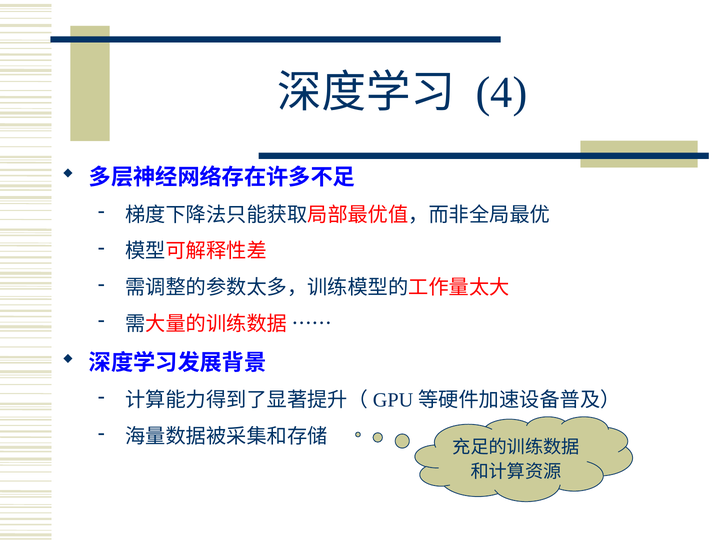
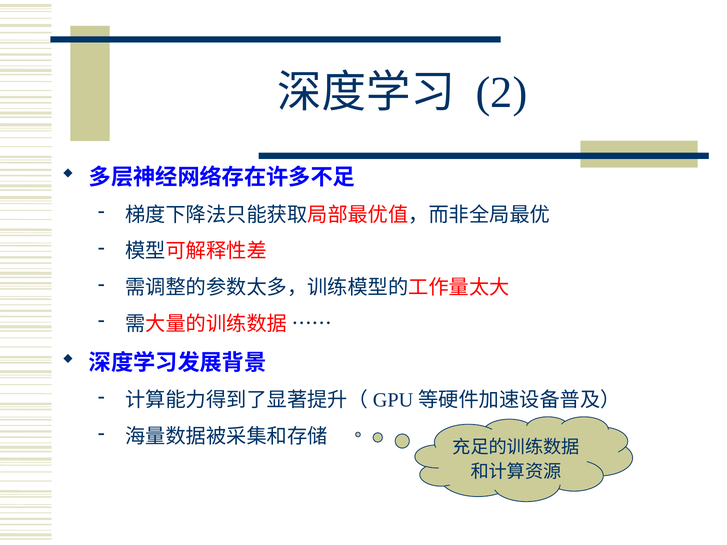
4: 4 -> 2 (502, 93)
